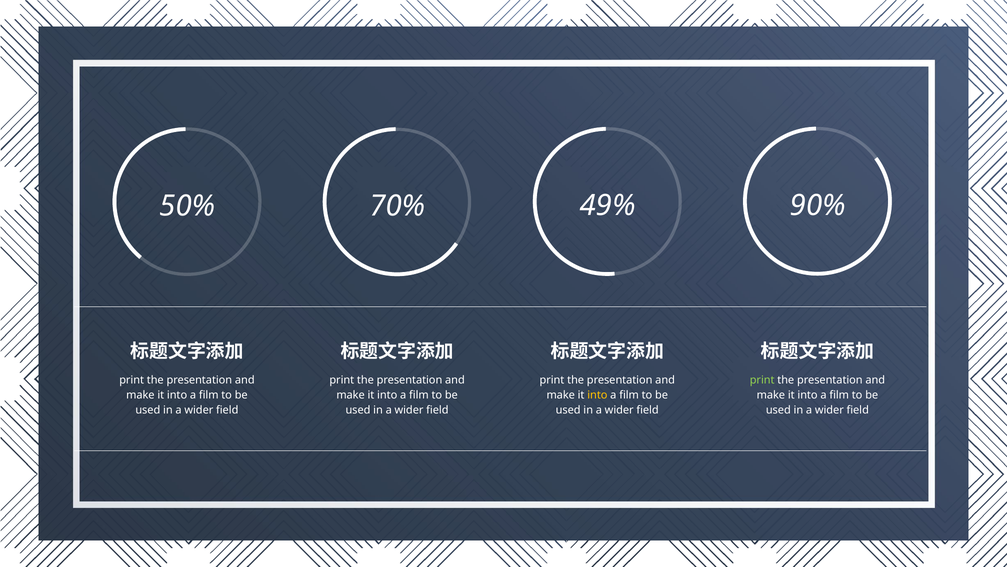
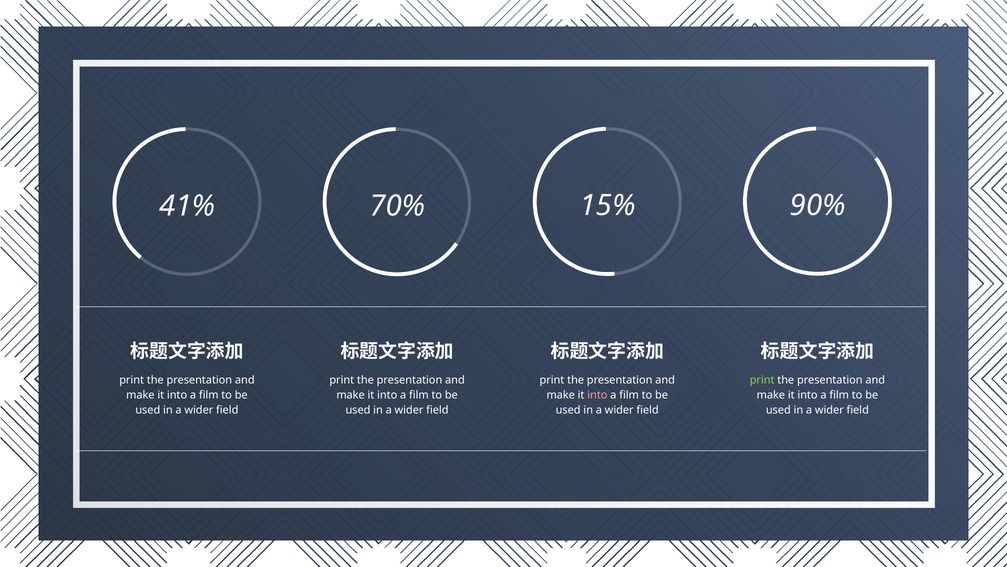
50%: 50% -> 41% (187, 206)
49%: 49% -> 15% (608, 205)
into colour: yellow -> pink (597, 395)
